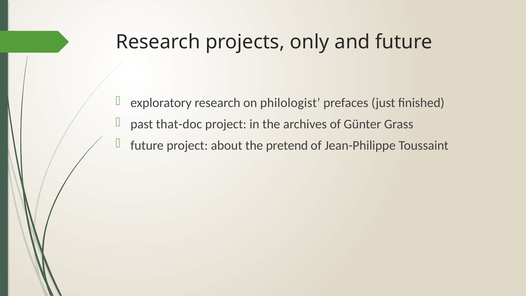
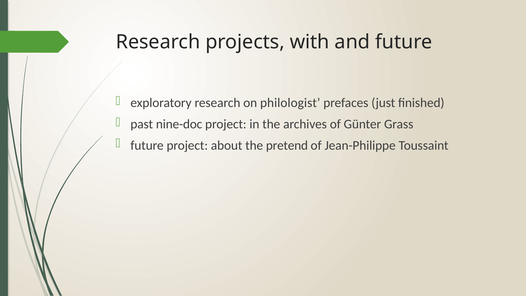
only: only -> with (310, 42)
that-doc: that-doc -> nine-doc (179, 124)
